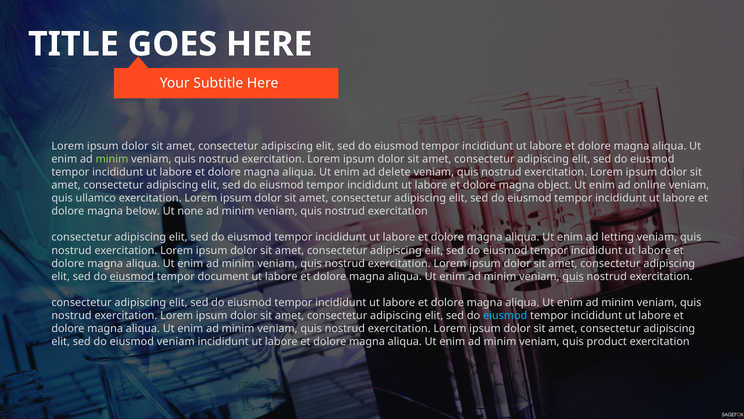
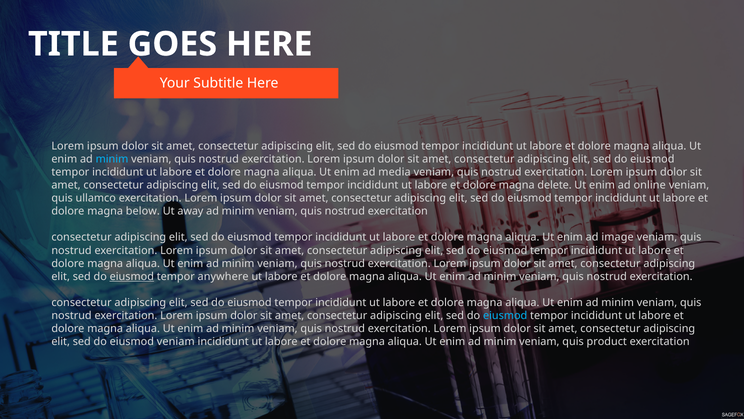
minim colour: light green -> light blue (112, 159)
delete: delete -> media (395, 172)
object: object -> delete (555, 185)
none: none -> away (190, 211)
letting: letting -> image (618, 237)
document: document -> anywhere (223, 276)
quis underline: present -> none (573, 276)
